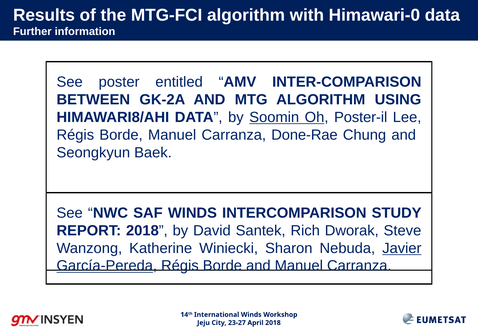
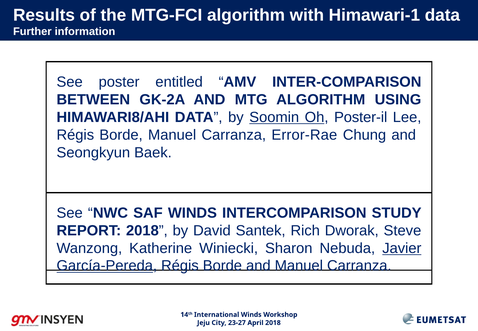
Himawari-0: Himawari-0 -> Himawari-1 (374, 15)
Done-Rae: Done-Rae -> Error-Rae (304, 135)
